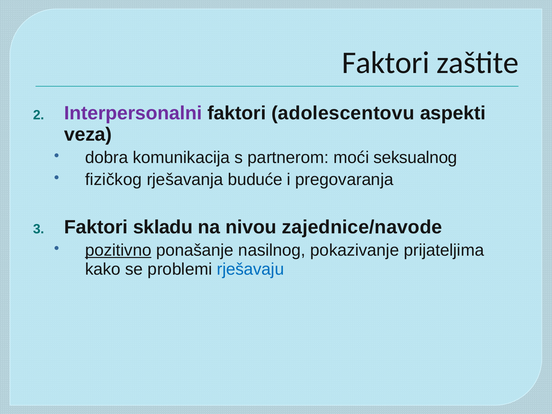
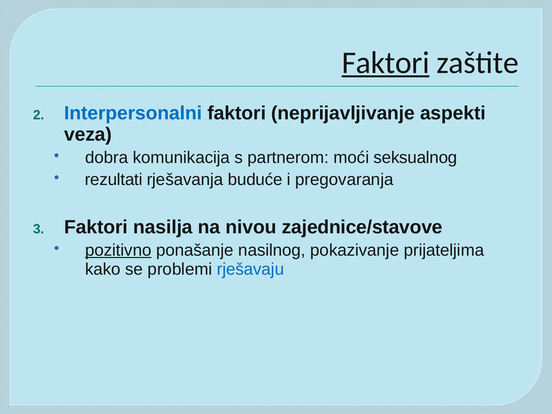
Faktori underline: none -> present (386, 63)
Interpersonalni colour: purple -> blue (133, 113)
adolescentovu: adolescentovu -> neprijavljivanje (343, 113)
fizičkog: fizičkog -> rezultati (114, 179)
skladu: skladu -> nasilja (163, 227)
zajednice/navode: zajednice/navode -> zajednice/stavove (362, 227)
